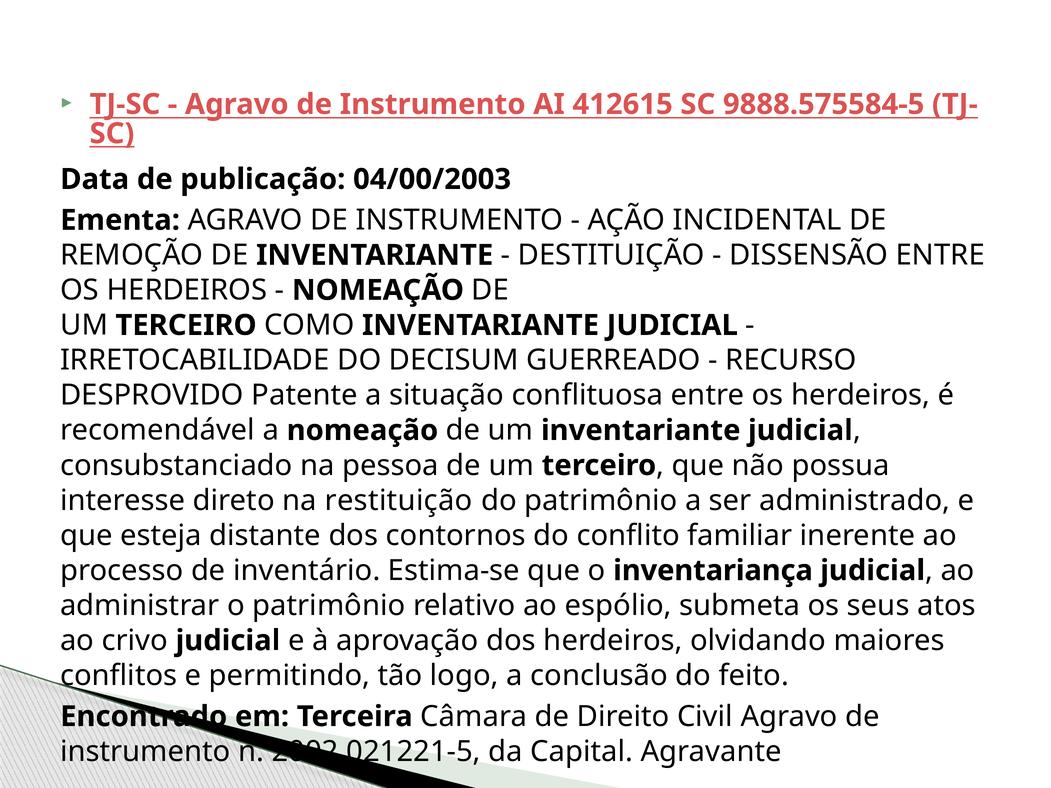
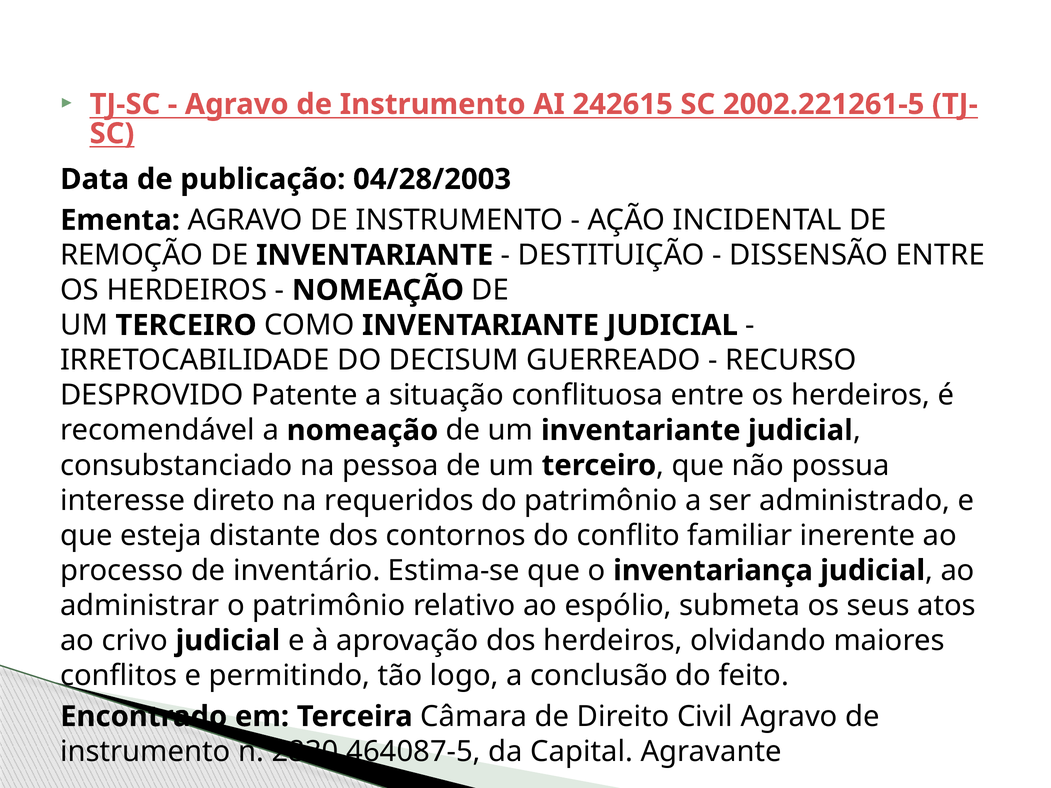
412615: 412615 -> 242615 (623, 104)
9888.575584-5: 9888.575584-5 -> 2002.221261-5 (824, 104)
04/00/2003: 04/00/2003 -> 04/28/2003 (432, 179)
restituição: restituição -> requeridos (399, 501)
2002.021221-5: 2002.021221-5 -> 2830.464087-5 (376, 752)
